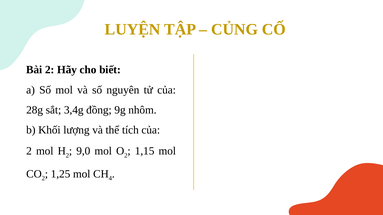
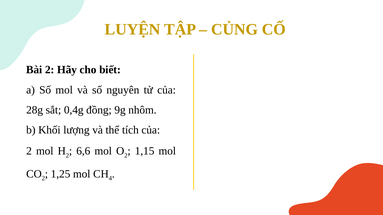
3,4g: 3,4g -> 0,4g (74, 110)
9,0: 9,0 -> 6,6 (83, 151)
